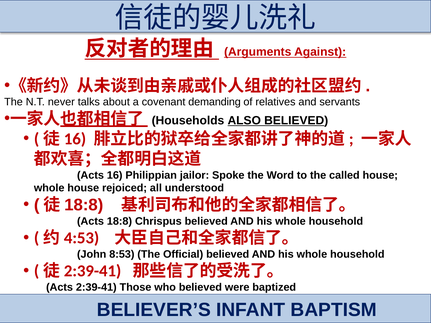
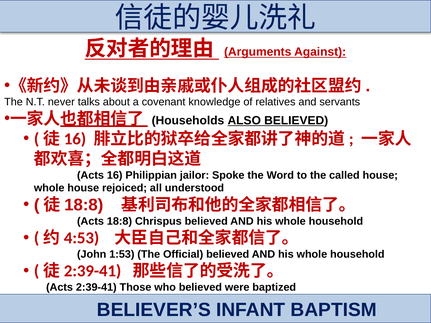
demanding: demanding -> knowledge (214, 102)
8:53: 8:53 -> 1:53 (122, 254)
